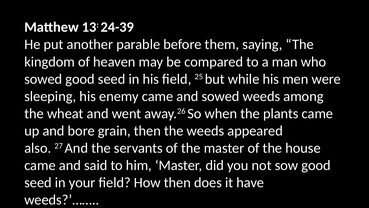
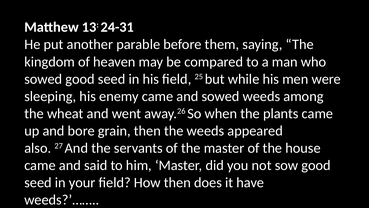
24-39: 24-39 -> 24-31 (117, 27)
